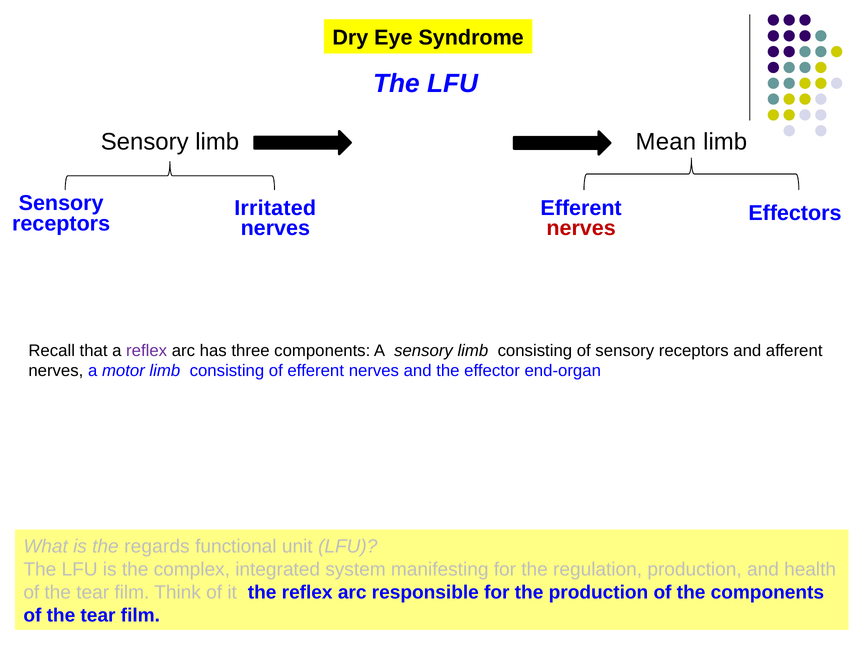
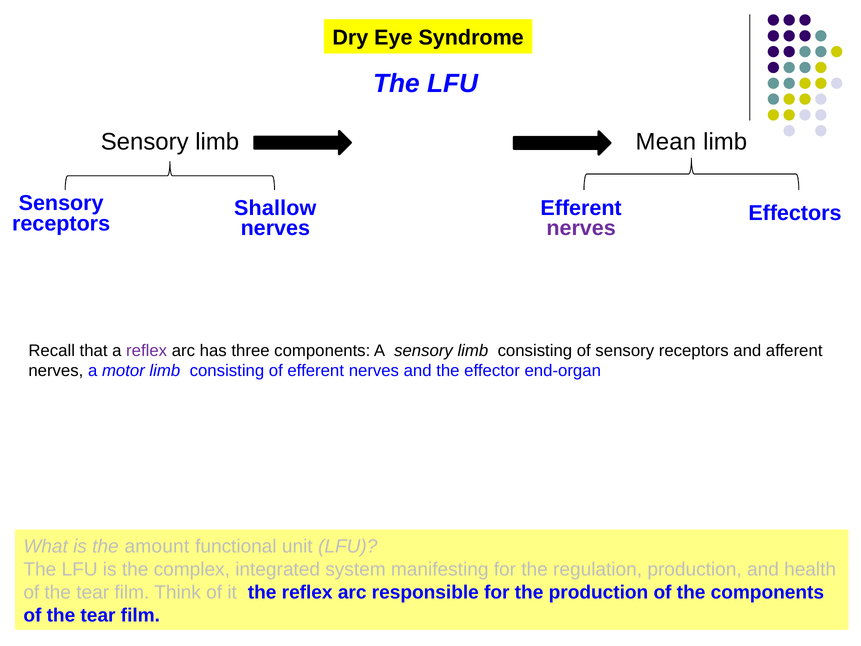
Irritated: Irritated -> Shallow (275, 208)
nerves colour: red -> purple (581, 228)
regards: regards -> amount (157, 546)
